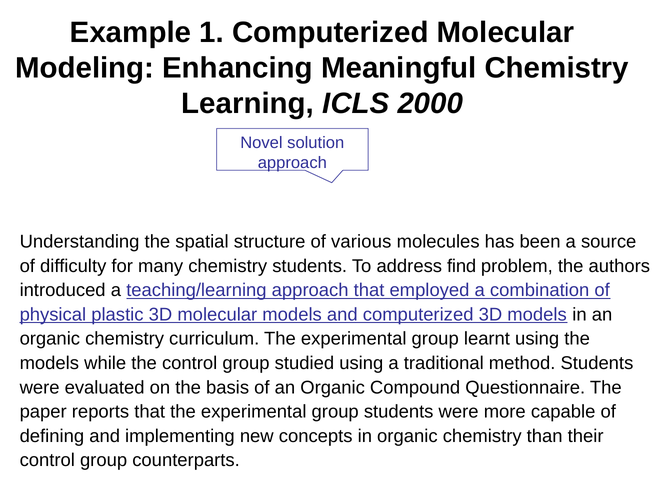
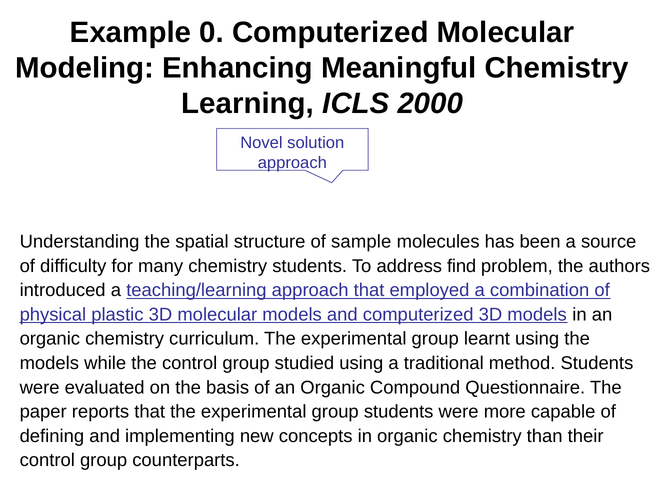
1: 1 -> 0 (212, 33)
various: various -> sample (361, 242)
